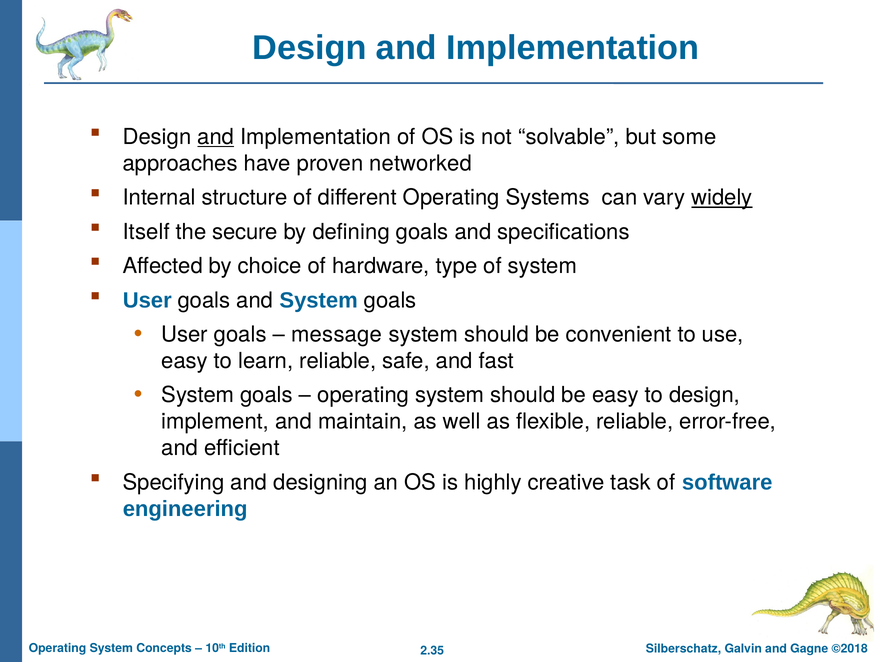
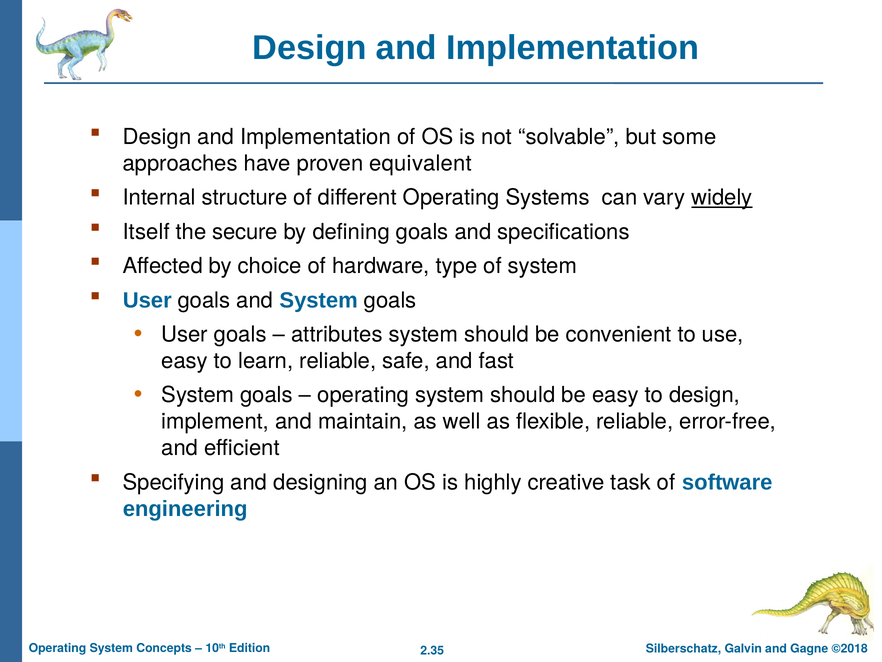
and underline: present -> none (216, 137)
networked: networked -> equivalent (421, 163)
message: message -> attributes (337, 334)
